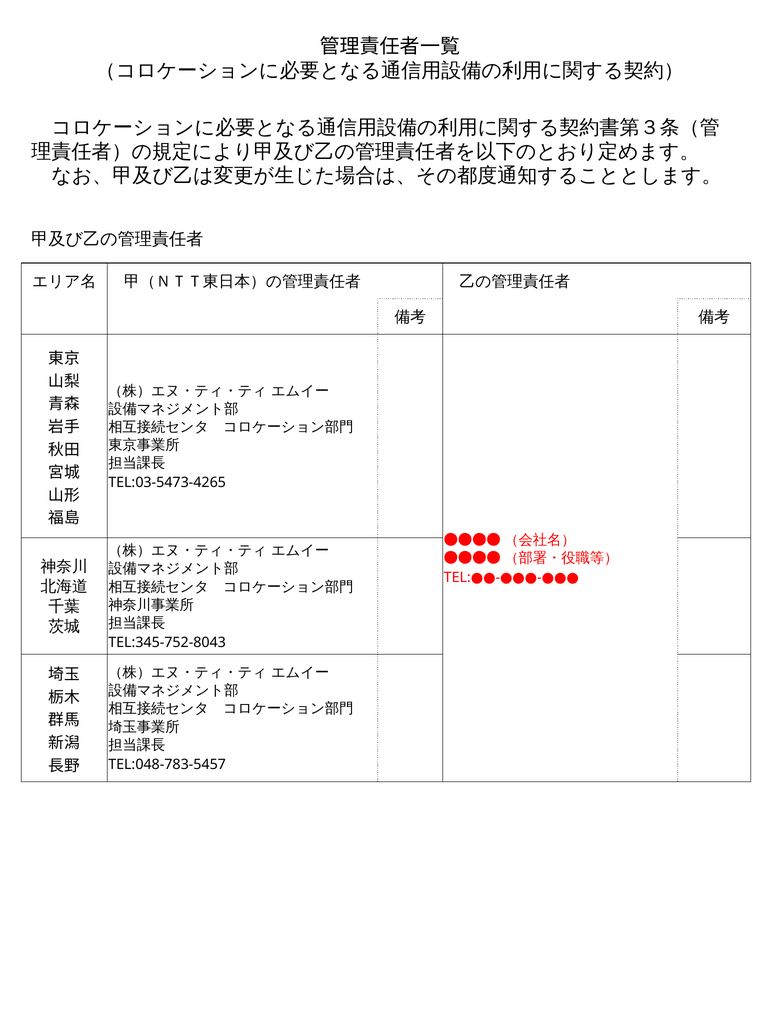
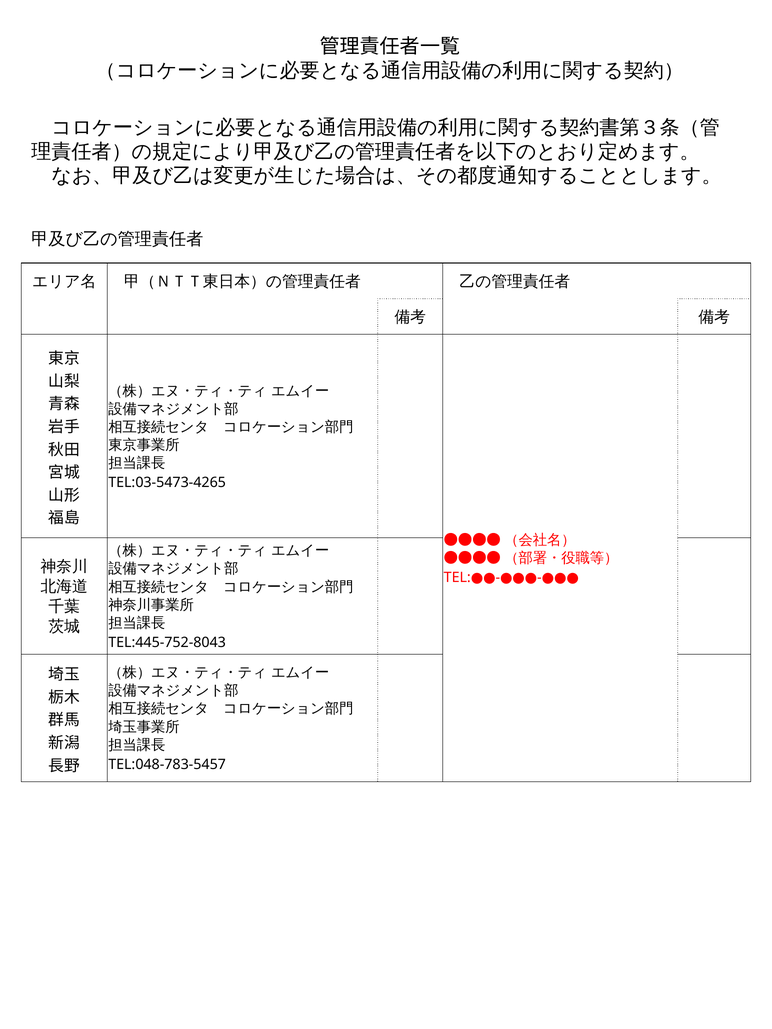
TEL:345-752-8043: TEL:345-752-8043 -> TEL:445-752-8043 (167, 643)
